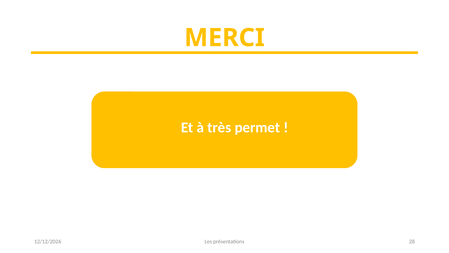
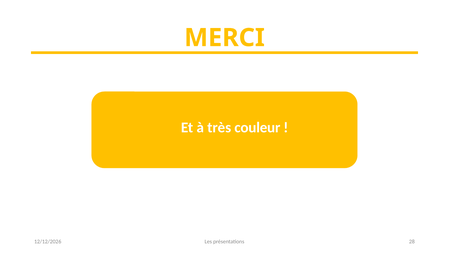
permet: permet -> couleur (257, 127)
